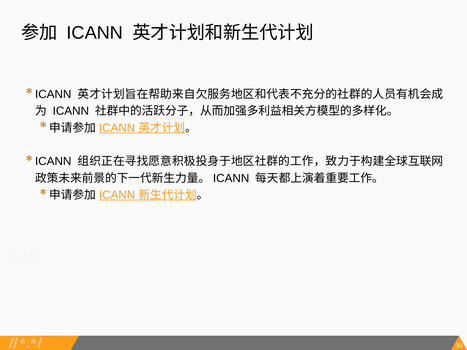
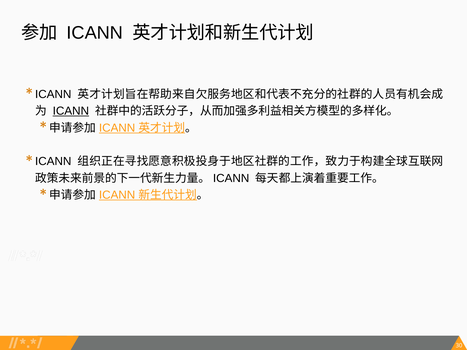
ICANN underline: none -> present (71, 111)
